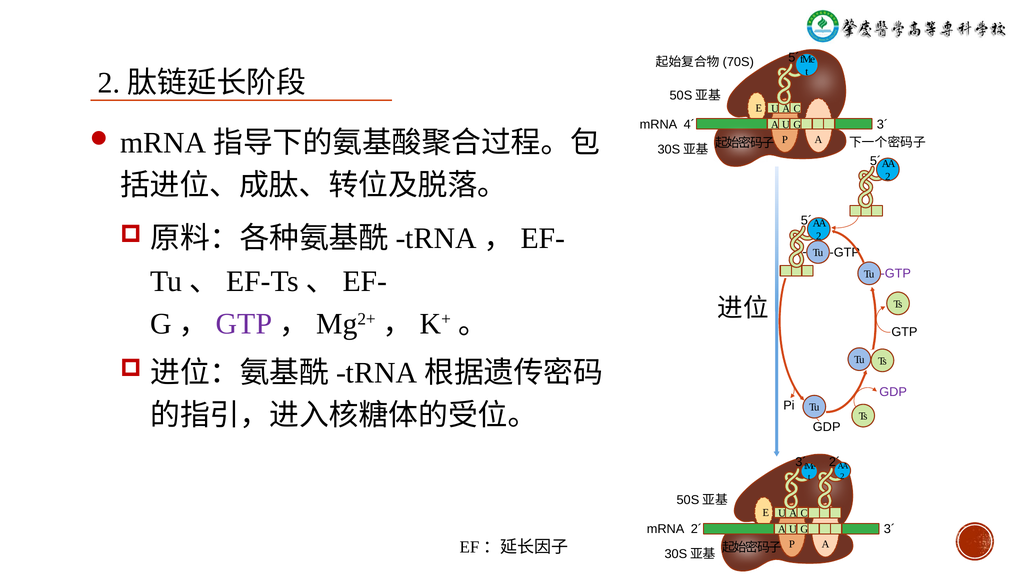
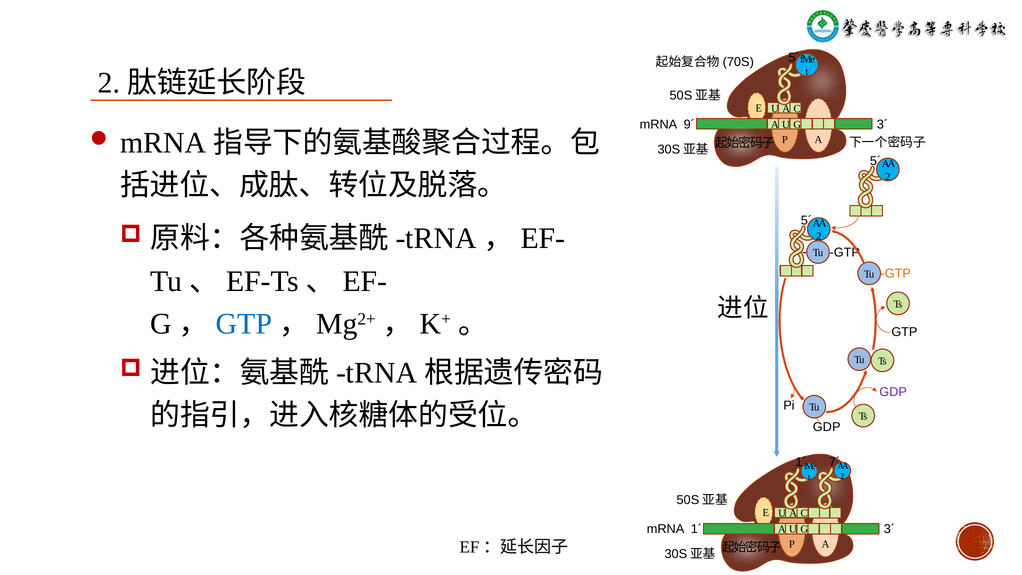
4´: 4´ -> 9´ (689, 125)
GTP colour: purple -> orange (896, 274)
GTP colour: purple -> blue (244, 324)
2´: 2´ -> 7´ (835, 462)
3´: 3´ -> 1´ (801, 462)
mRNA 2´: 2´ -> 1´ (696, 529)
